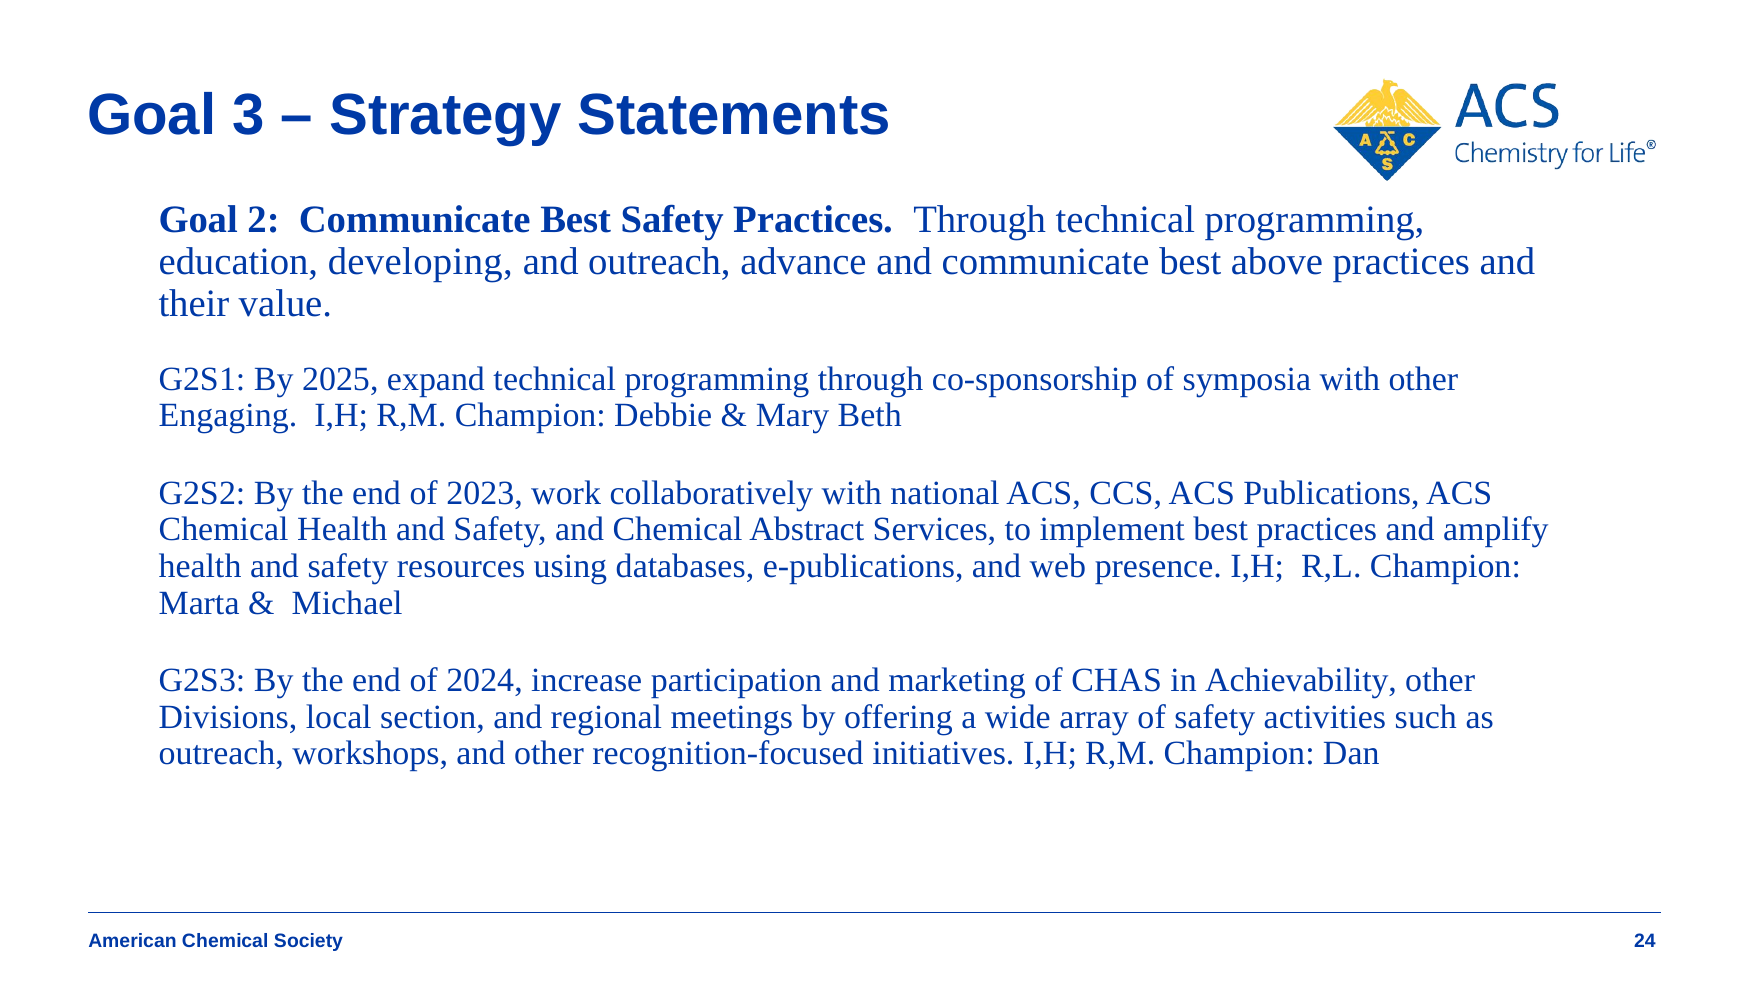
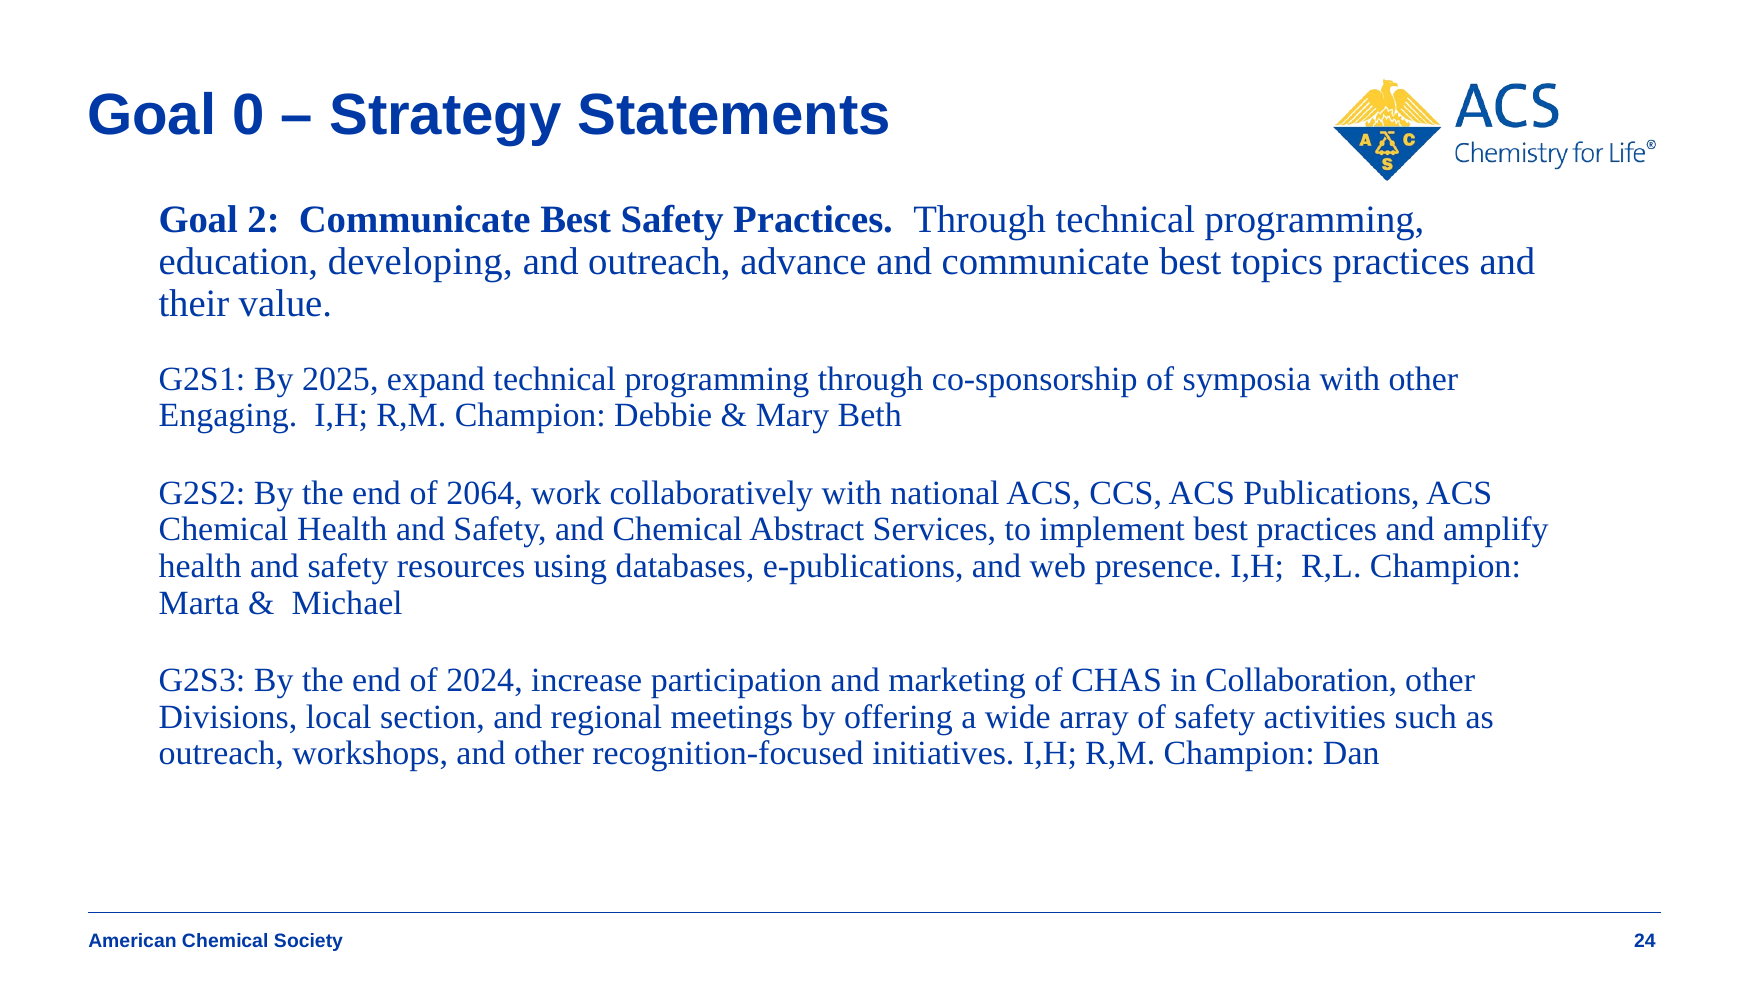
3: 3 -> 0 (249, 115)
above: above -> topics (1277, 262)
2023: 2023 -> 2064 (485, 493)
Achievability: Achievability -> Collaboration (1301, 680)
